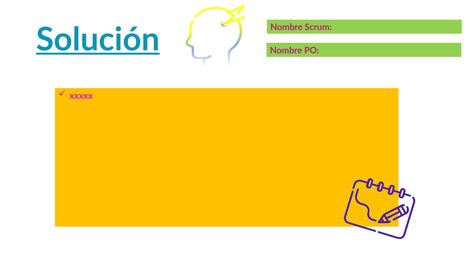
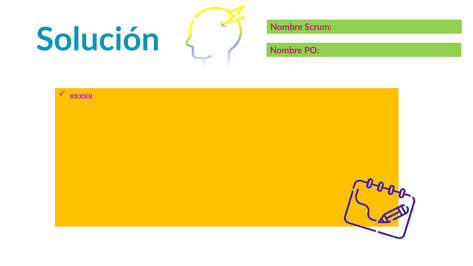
Solución underline: present -> none (98, 40)
